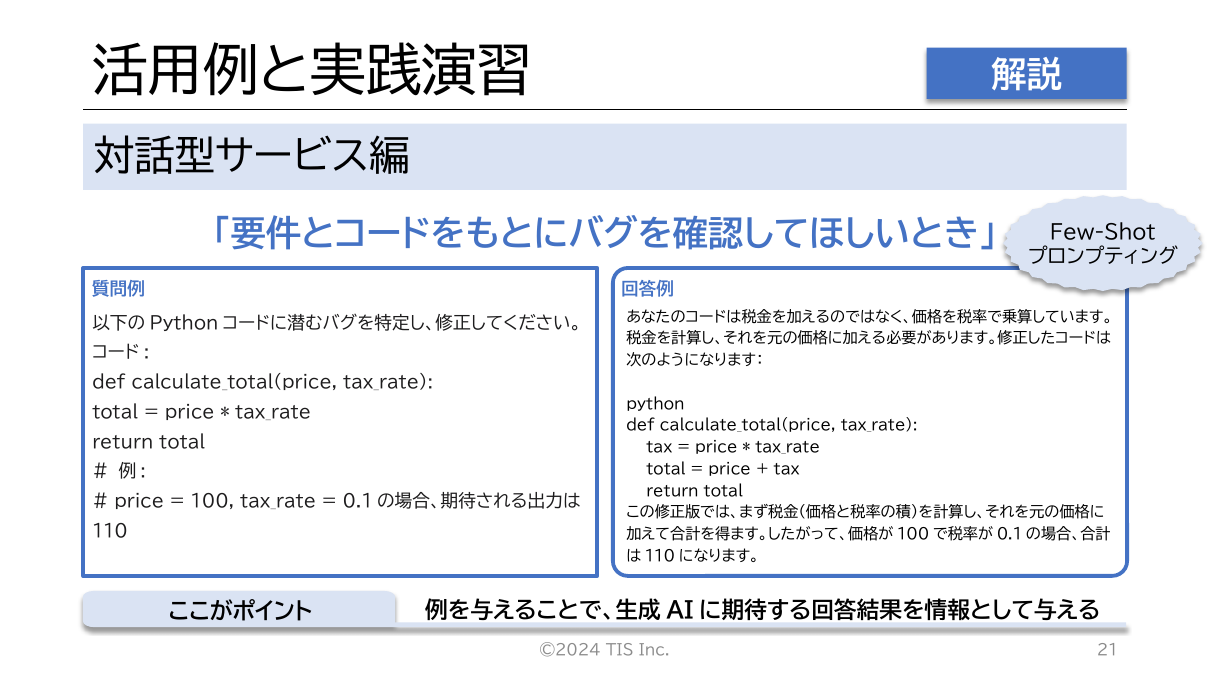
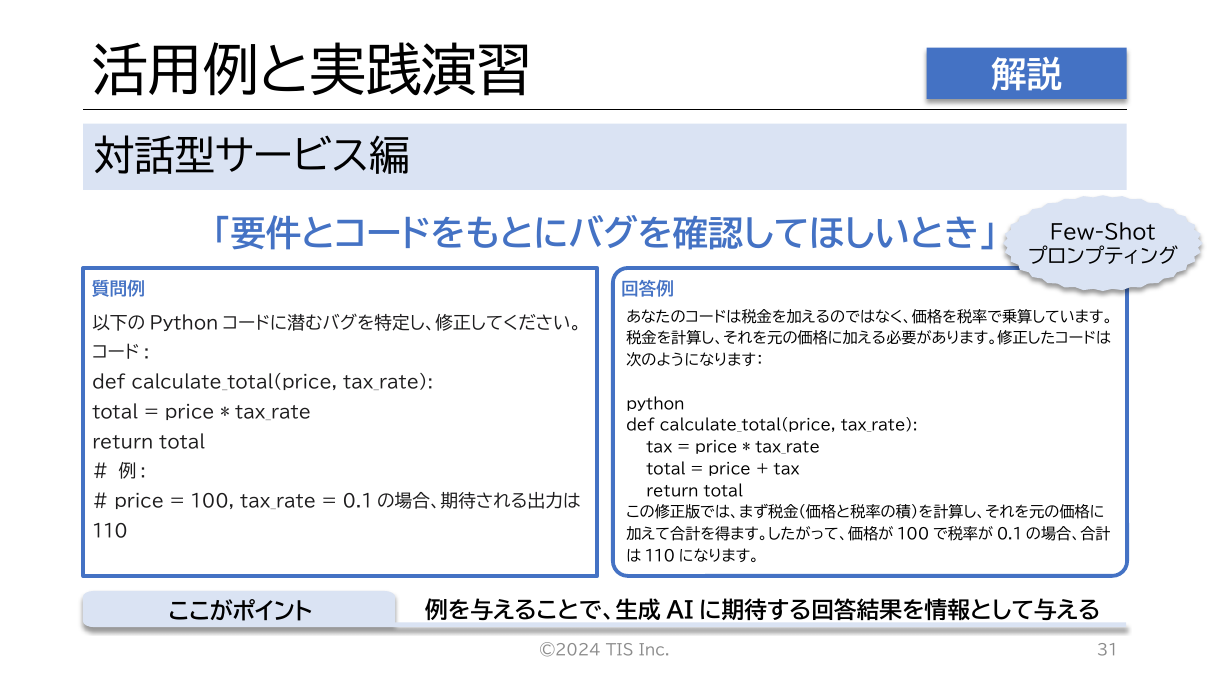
21: 21 -> 31 (1107, 650)
